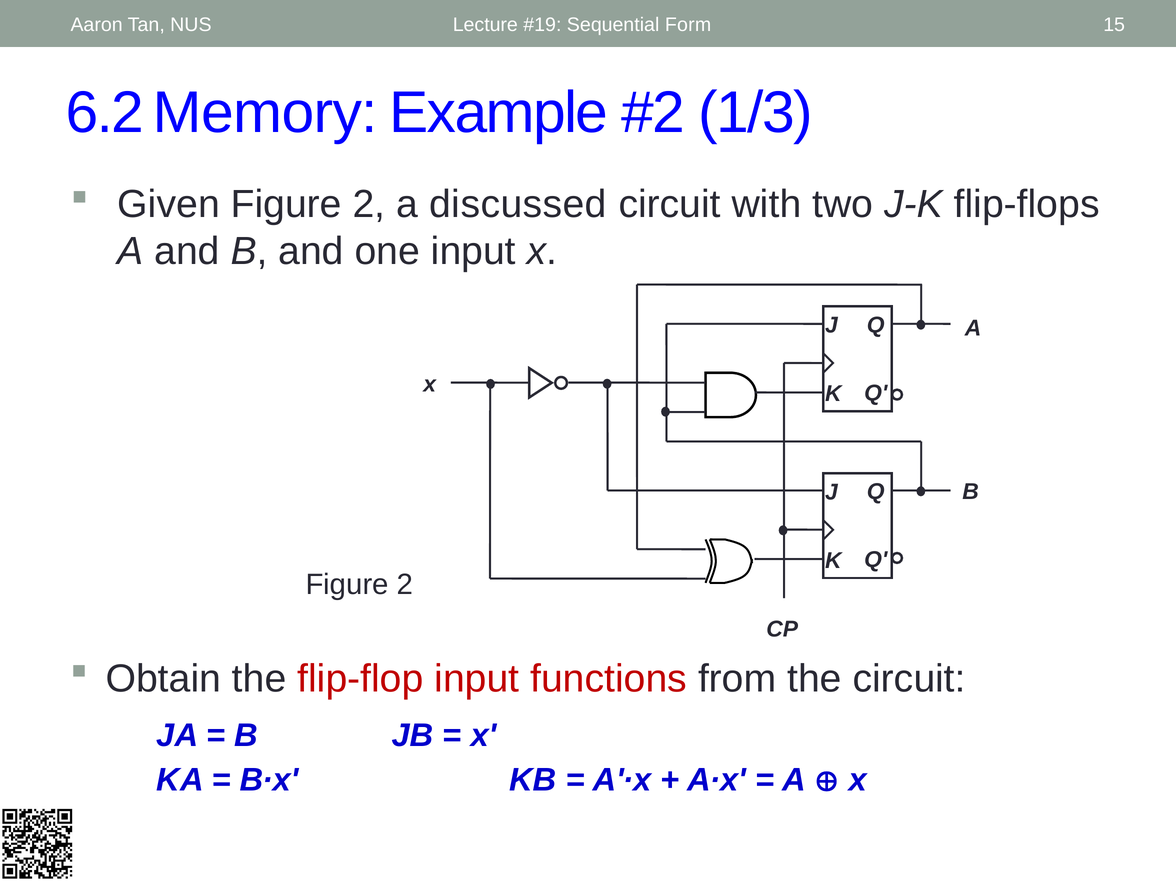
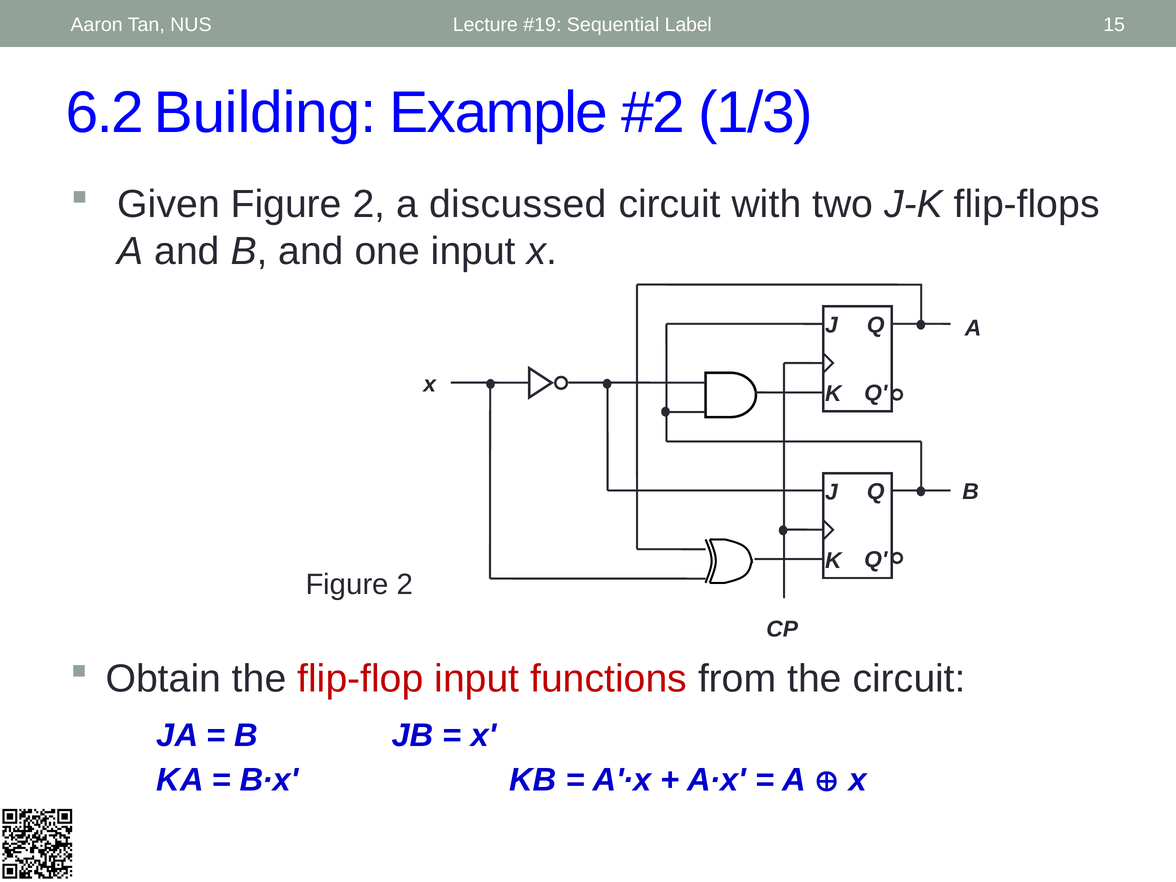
Form: Form -> Label (688, 25)
Memory: Memory -> Building (265, 113)
